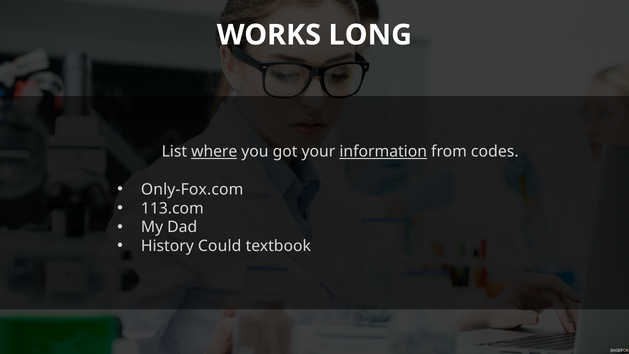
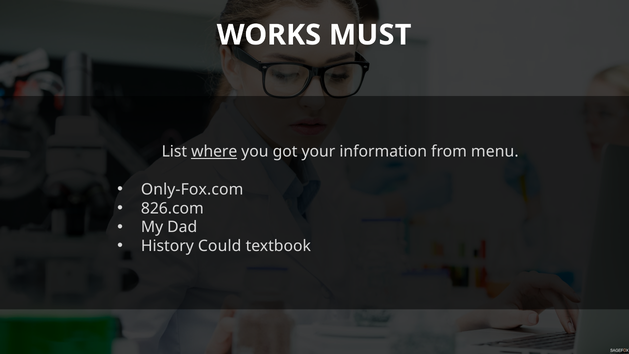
LONG: LONG -> MUST (370, 35)
information underline: present -> none (383, 152)
codes: codes -> menu (495, 152)
113.com: 113.com -> 826.com (172, 208)
